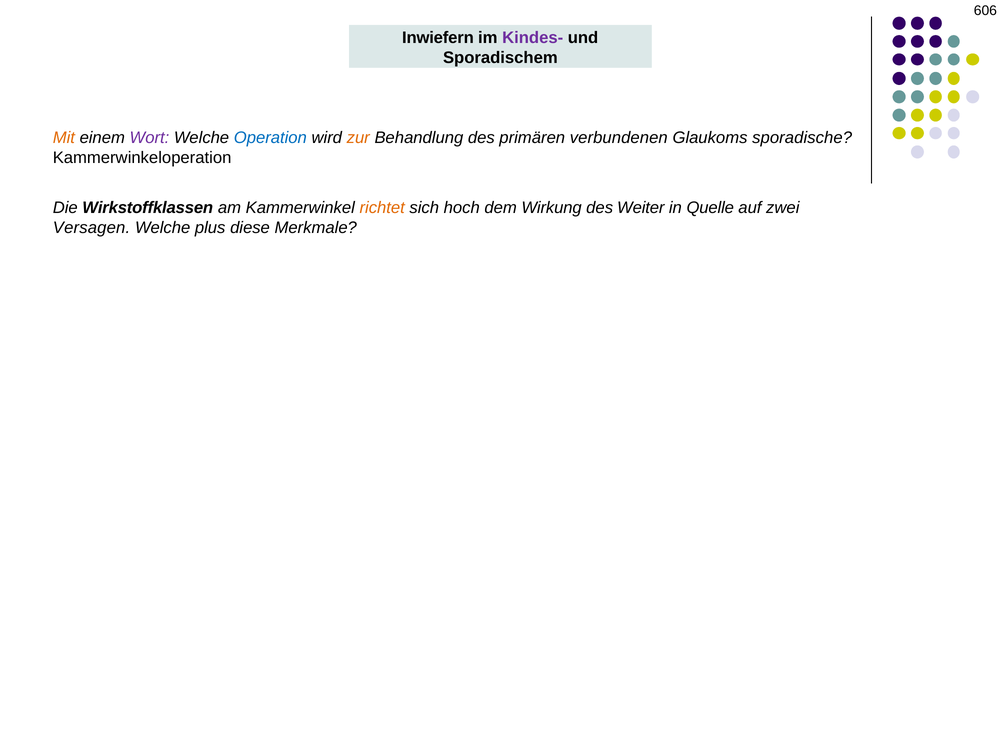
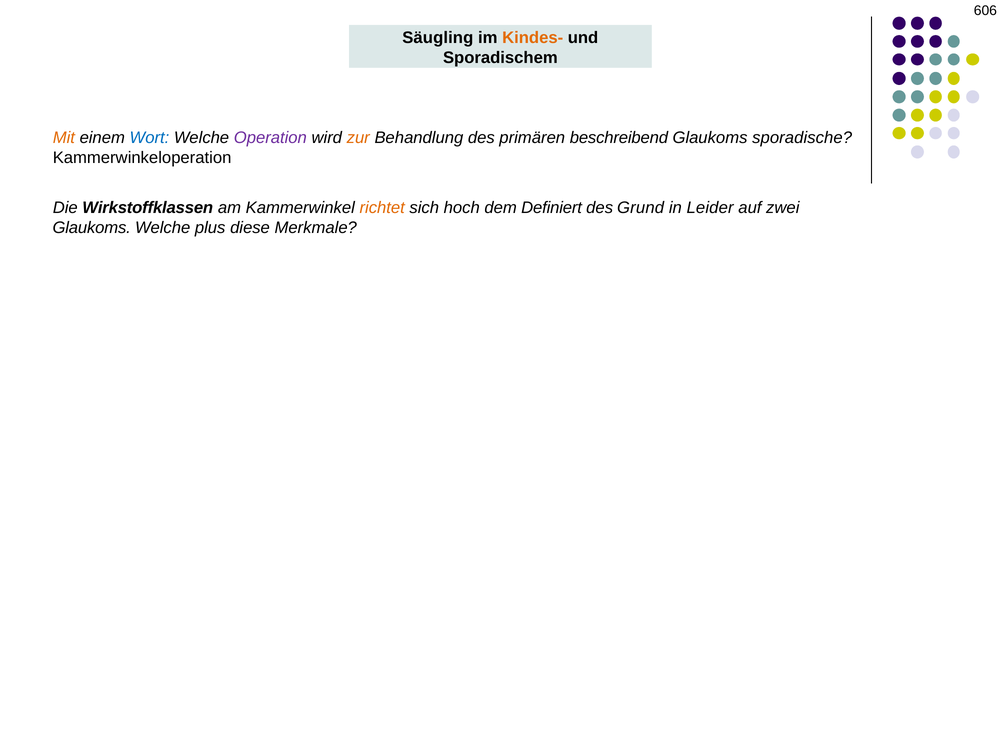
Inwiefern: Inwiefern -> Säugling (438, 38)
Kindes- colour: purple -> orange (533, 38)
Wort colour: purple -> blue (149, 137)
Operation colour: blue -> purple (270, 137)
verbundenen: verbundenen -> beschreibend (619, 137)
Wirkung: Wirkung -> Definiert (552, 208)
Weiter: Weiter -> Grund (641, 208)
Quelle: Quelle -> Leider (710, 208)
Versagen: Versagen -> Glaukoms (92, 228)
